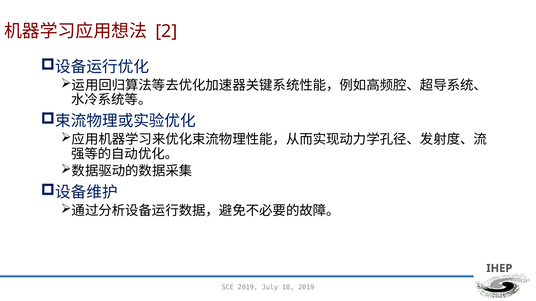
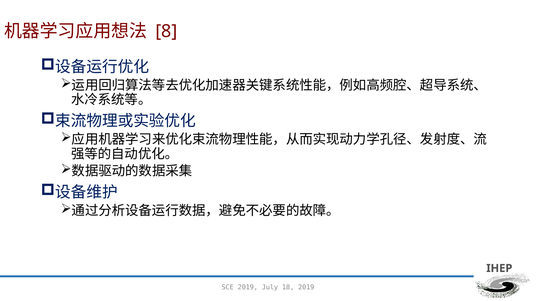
2: 2 -> 8 (166, 31)
